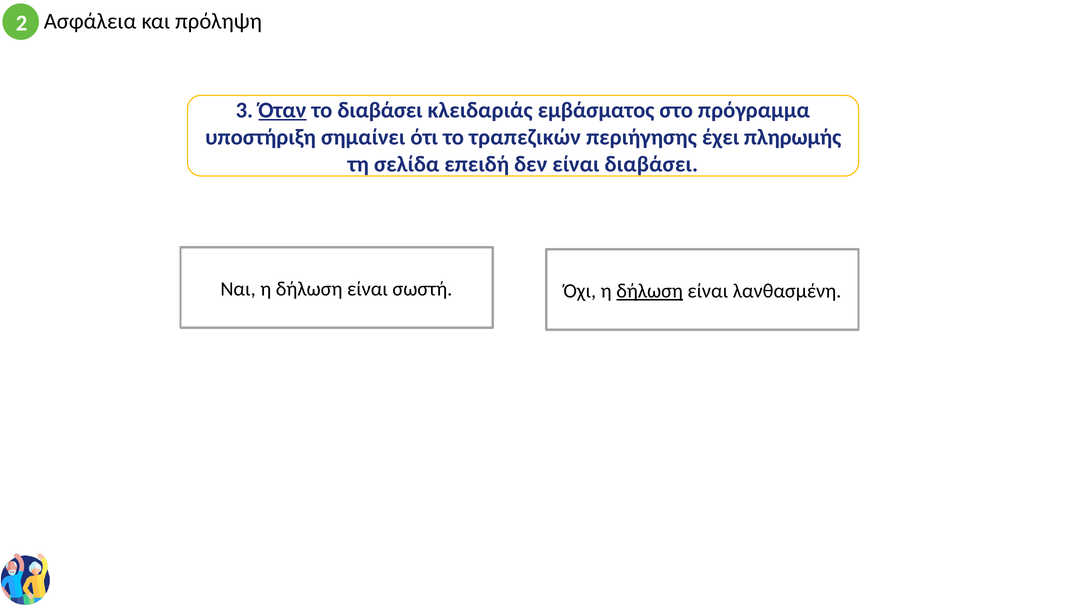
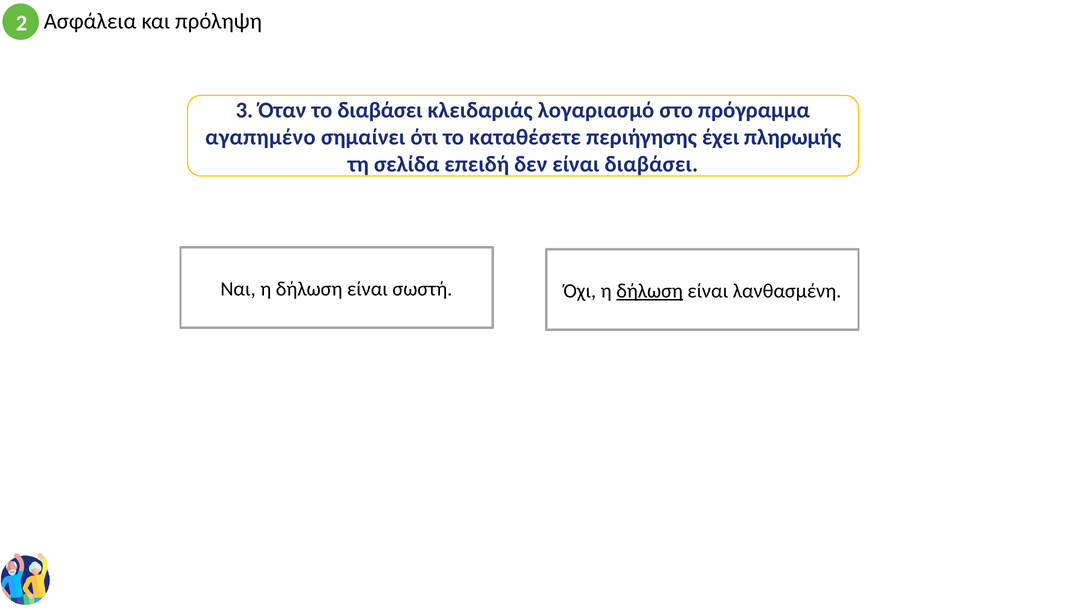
Όταν underline: present -> none (282, 110)
εμβάσματος: εμβάσματος -> λογαριασμό (596, 110)
υποστήριξη: υποστήριξη -> αγαπημένο (260, 137)
τραπεζικών: τραπεζικών -> καταθέσετε (525, 137)
